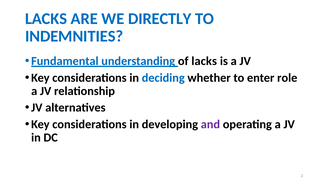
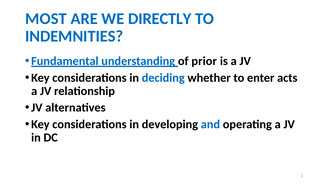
LACKS: LACKS -> MOST (46, 19)
of lacks: lacks -> prior (204, 61)
role: role -> acts (287, 78)
and colour: purple -> blue (210, 125)
